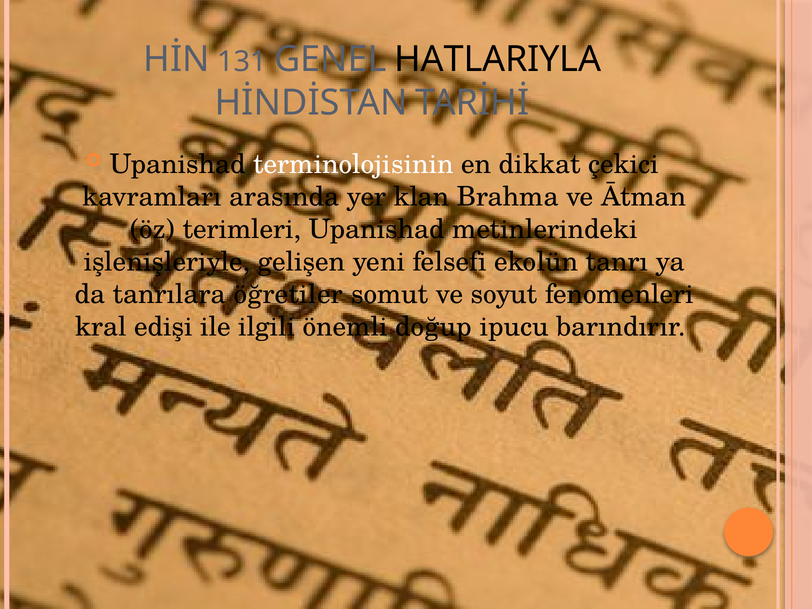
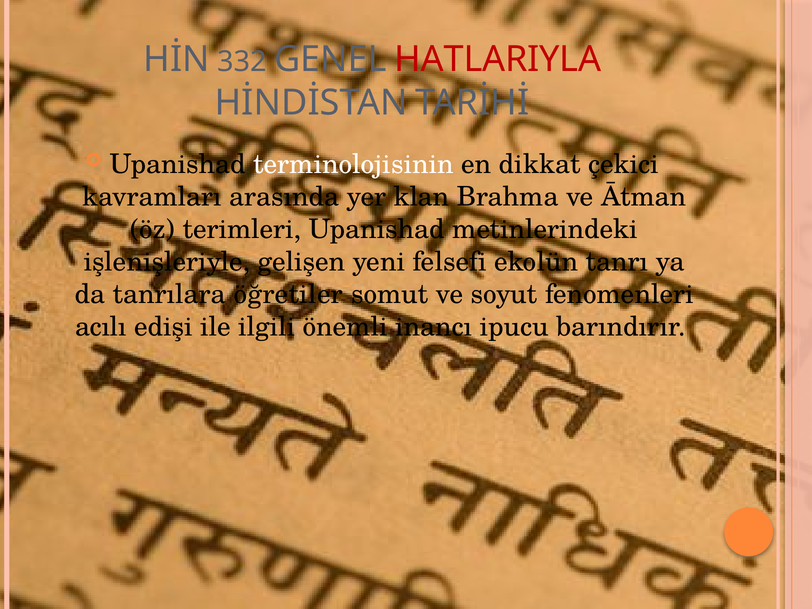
131: 131 -> 332 (242, 62)
HATLARIYLA colour: black -> red (498, 59)
kral: kral -> acılı (101, 327)
doğup: doğup -> inancı (434, 327)
